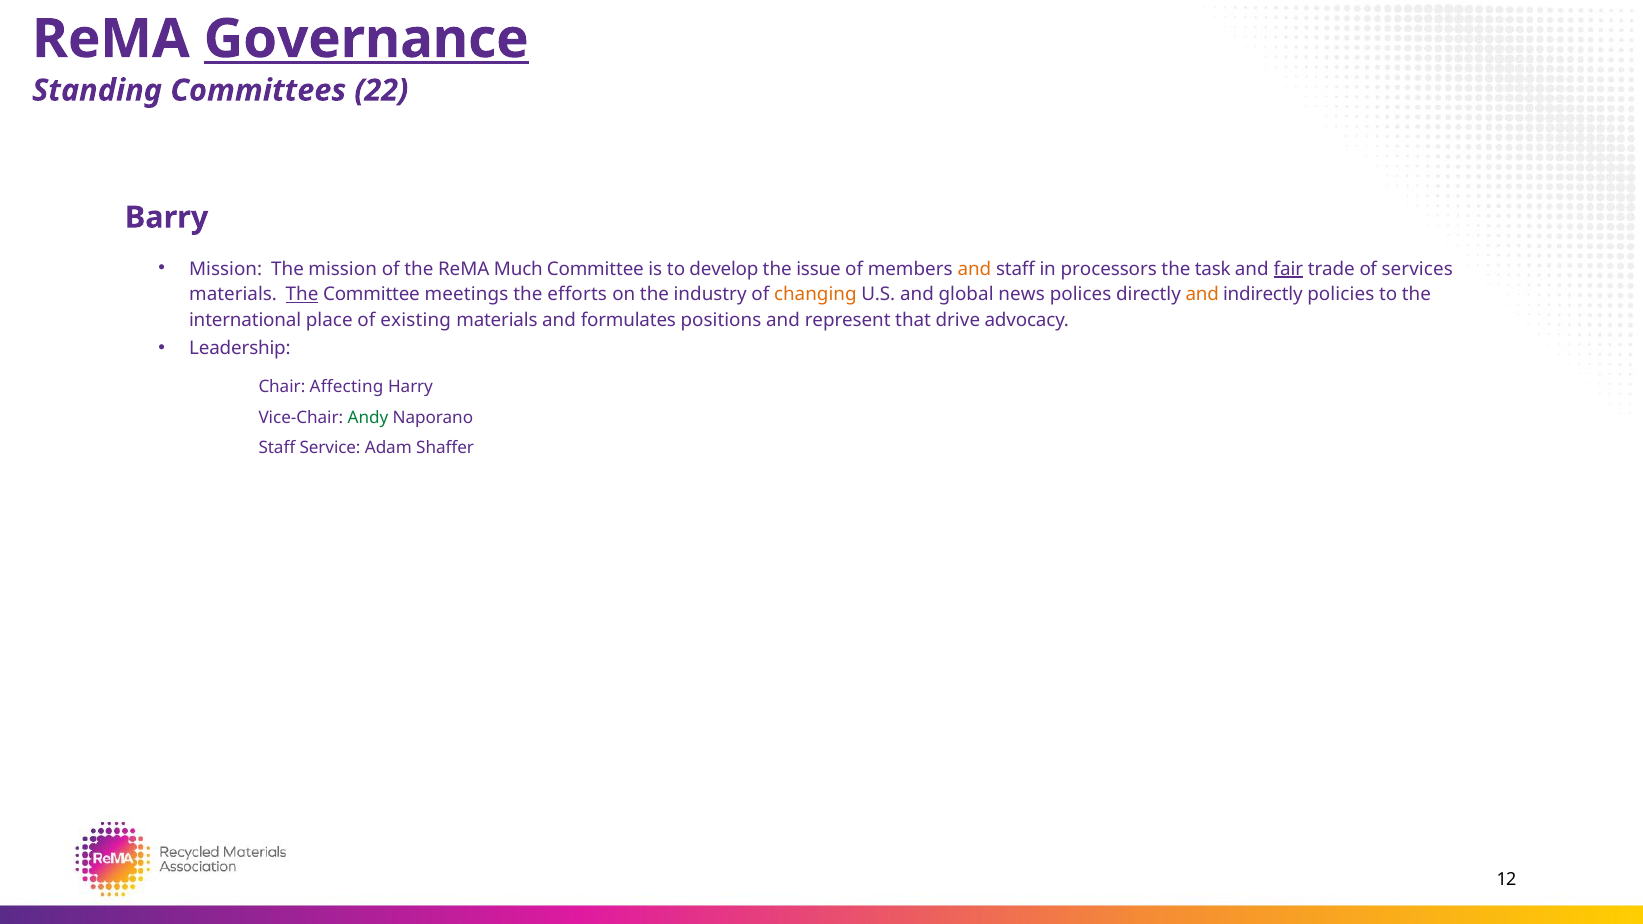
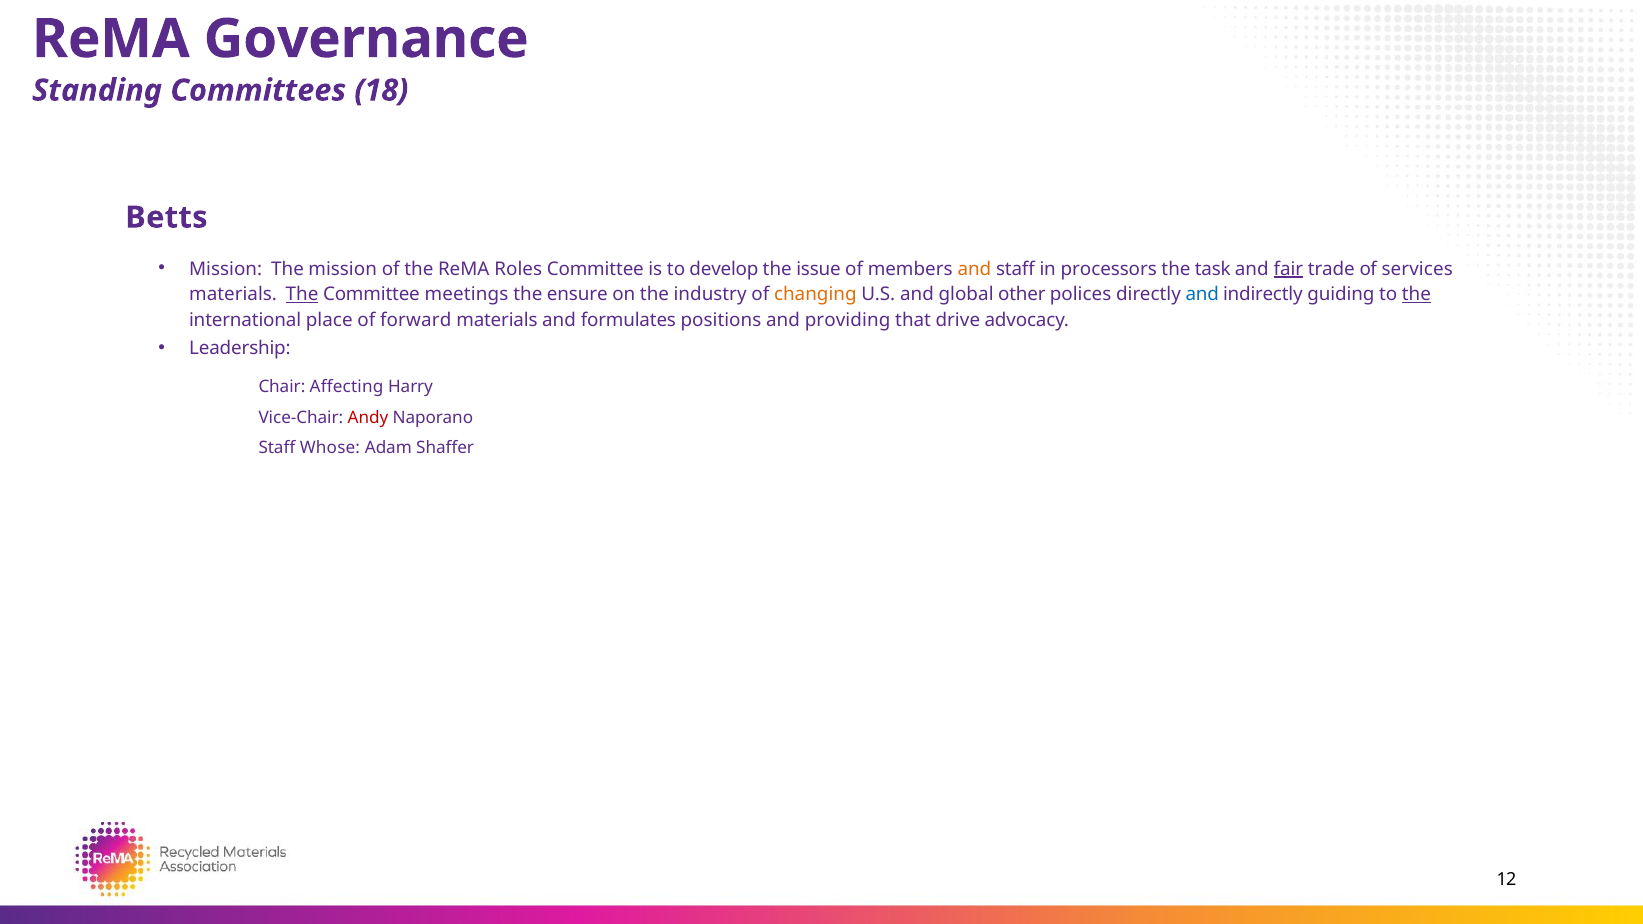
Governance underline: present -> none (366, 39)
22: 22 -> 18 (381, 90)
Barry: Barry -> Betts (166, 217)
Much: Much -> Roles (518, 269)
efforts: efforts -> ensure (577, 295)
news: news -> other (1022, 295)
and colour: orange -> blue (1202, 295)
policies: policies -> guiding (1341, 295)
the underline: none -> present (1416, 295)
existing: existing -> forward (416, 321)
represent: represent -> providing (848, 321)
Andy colour: green -> red (368, 417)
Service: Service -> Whose (330, 448)
